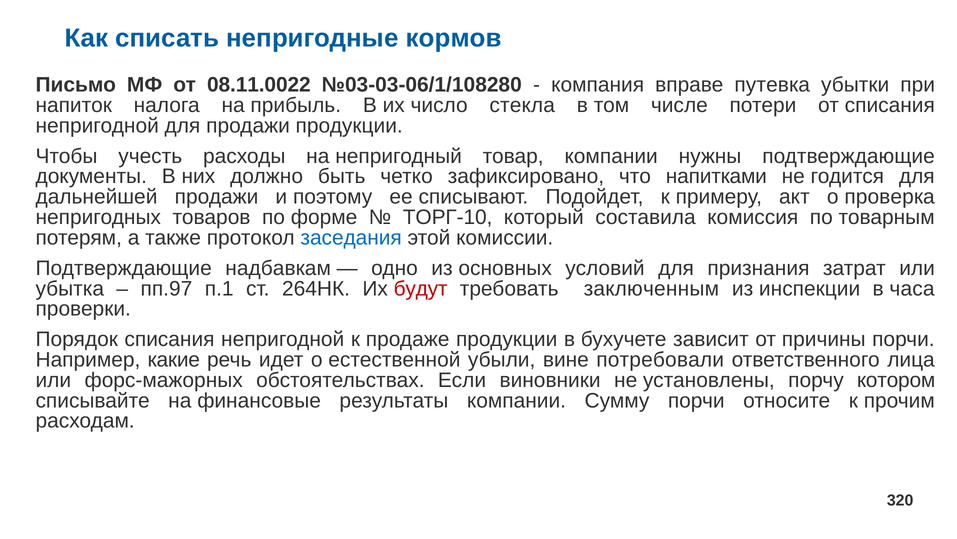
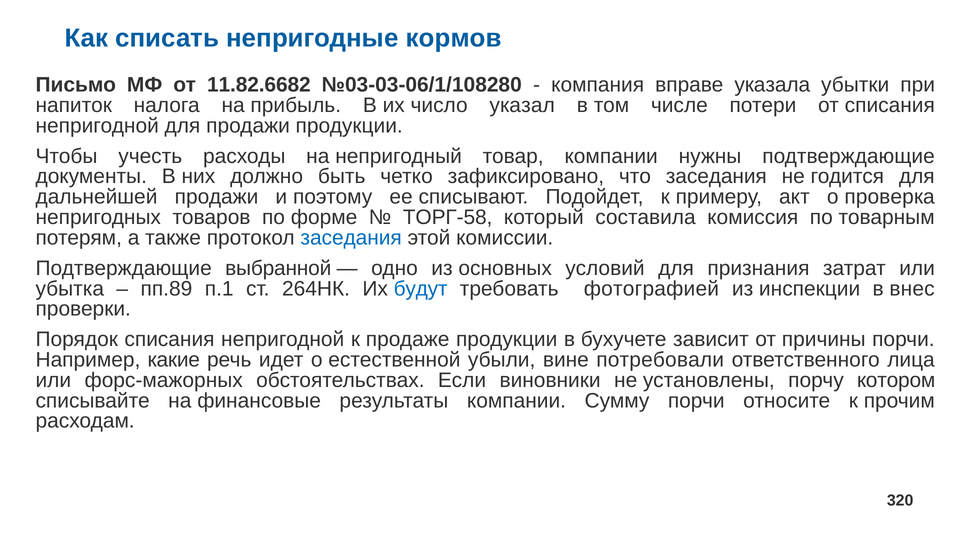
08.11.0022: 08.11.0022 -> 11.82.6682 (259, 85)
путевка: путевка -> указала (772, 85)
стекла: стекла -> указал (522, 105)
что напитками: напитками -> заседания (716, 176)
ТОРГ-10: ТОРГ-10 -> ТОРГ-58 (448, 217)
надбавкам: надбавкам -> выбранной (278, 268)
пп.97: пп.97 -> пп.89 (166, 288)
будут colour: red -> blue (421, 288)
заключенным: заключенным -> фотографией (651, 288)
часа: часа -> внес (912, 288)
